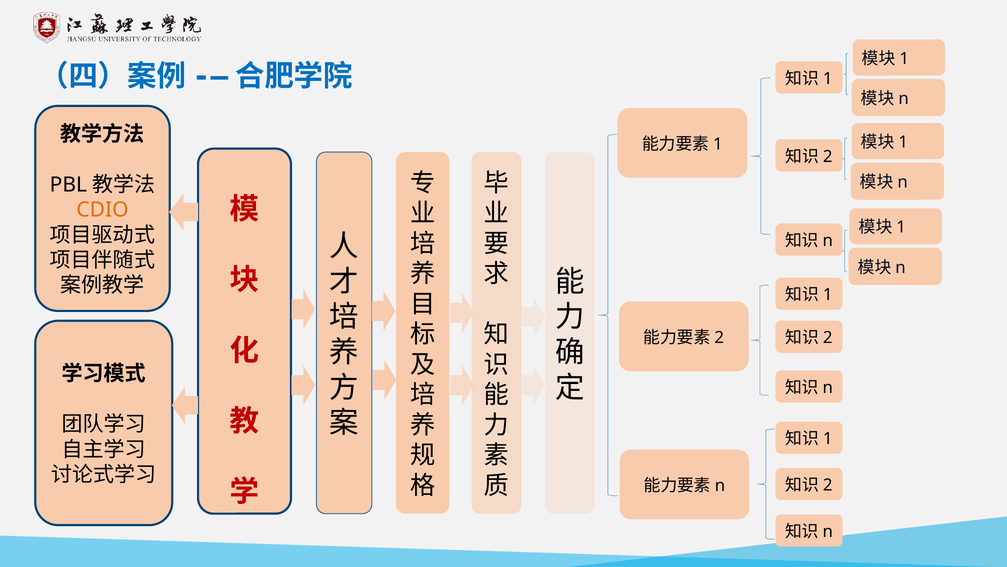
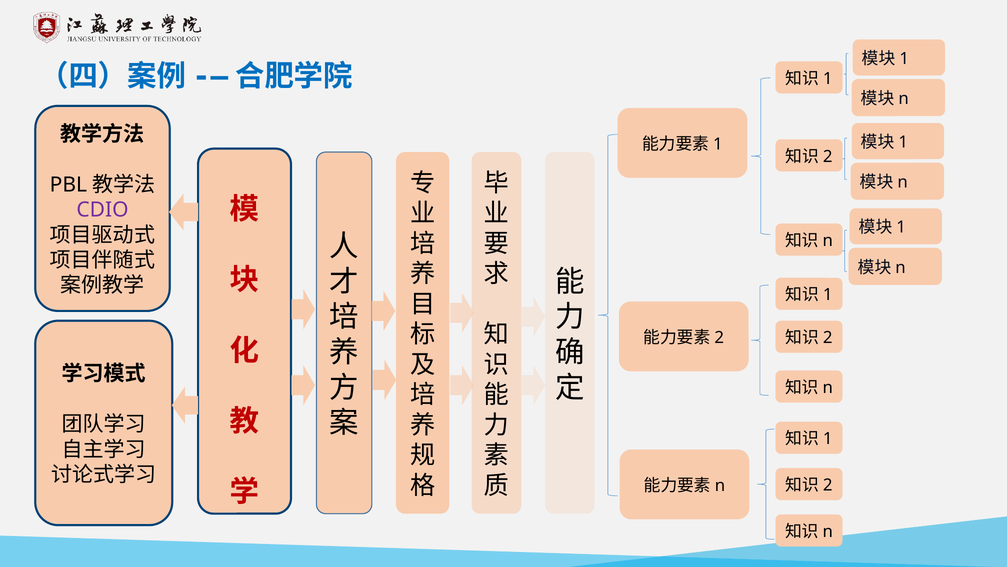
CDIO colour: orange -> purple (102, 210)
